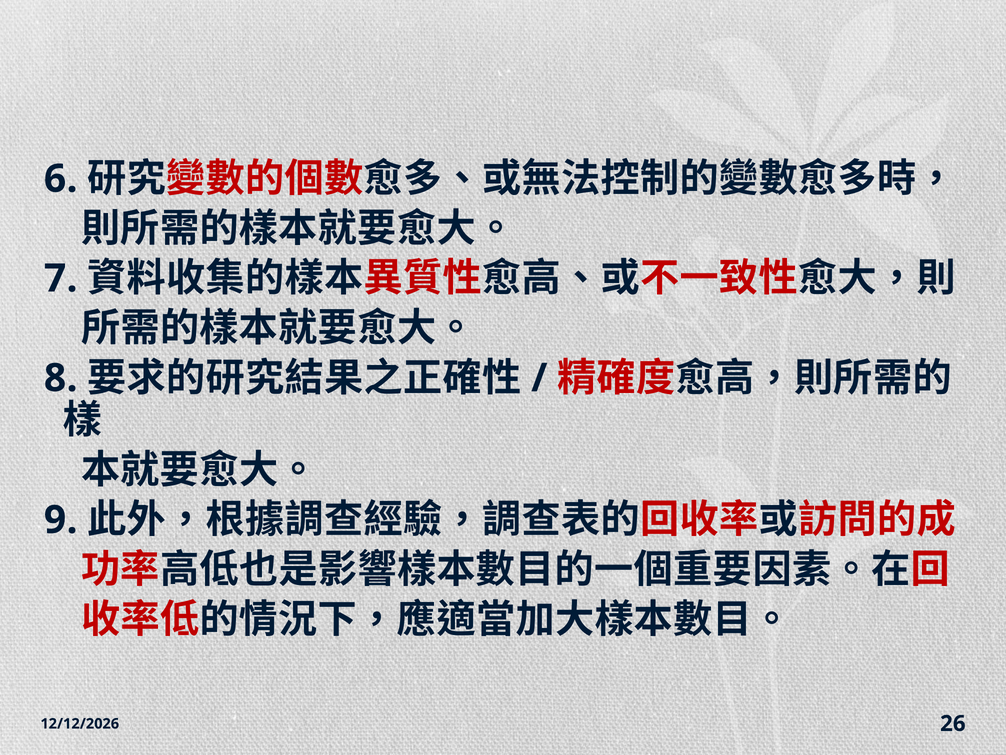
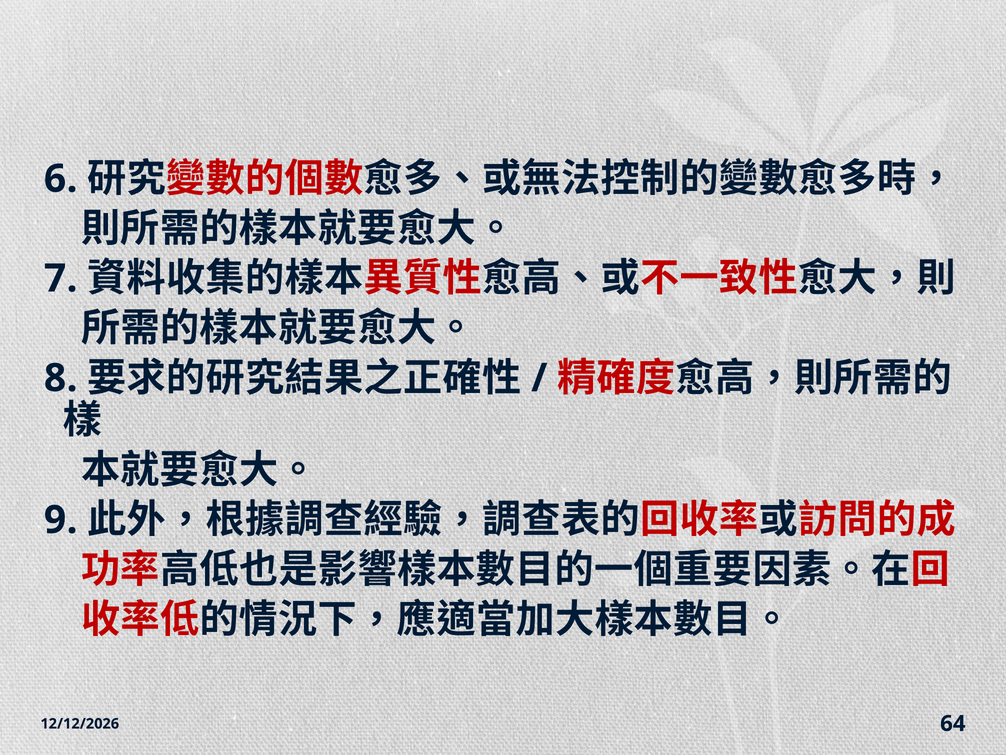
26: 26 -> 64 (953, 723)
